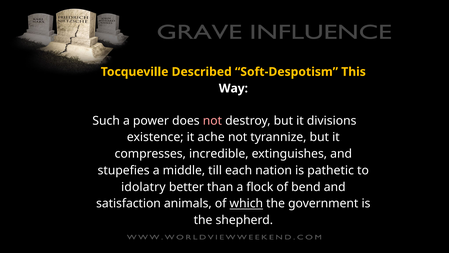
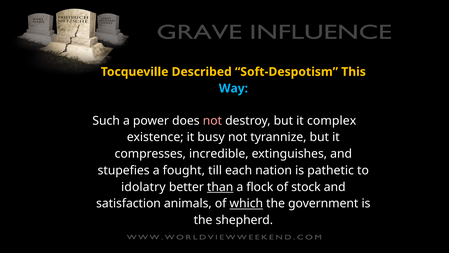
Way colour: white -> light blue (233, 88)
divisions: divisions -> complex (332, 120)
ache: ache -> busy (211, 137)
middle: middle -> fought (184, 170)
than underline: none -> present (220, 187)
bend: bend -> stock (306, 187)
